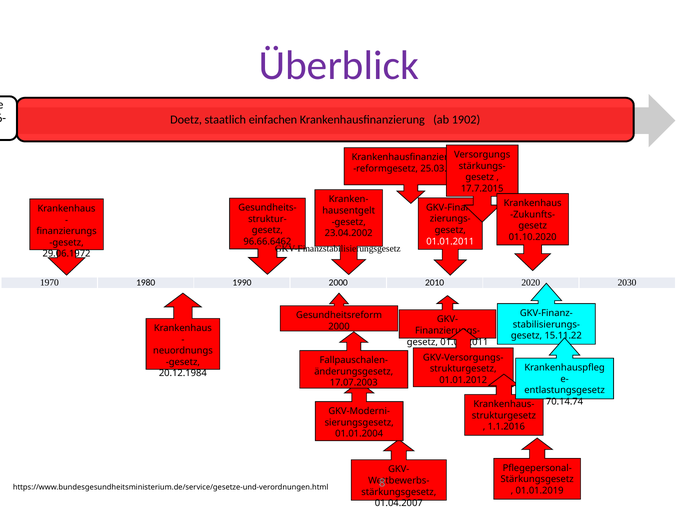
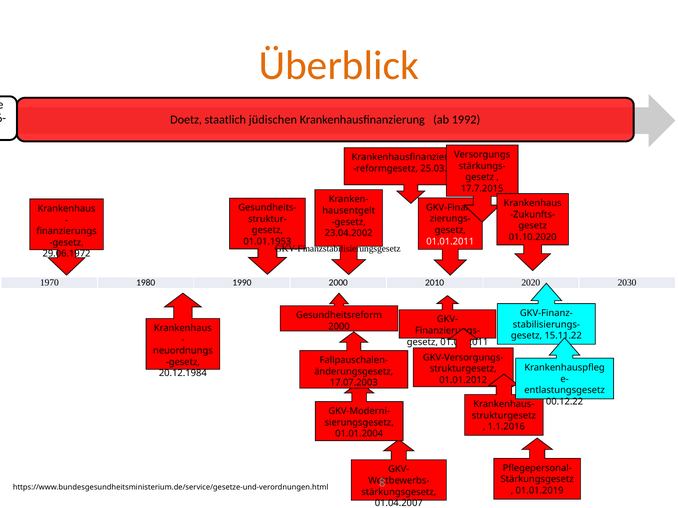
Überblick colour: purple -> orange (339, 66)
einfachen: einfachen -> jüdischen (273, 120)
1902: 1902 -> 1992 (466, 120)
96.66.6462: 96.66.6462 -> 01.01.1953 (267, 242)
70.14.74: 70.14.74 -> 00.12.22 (565, 402)
